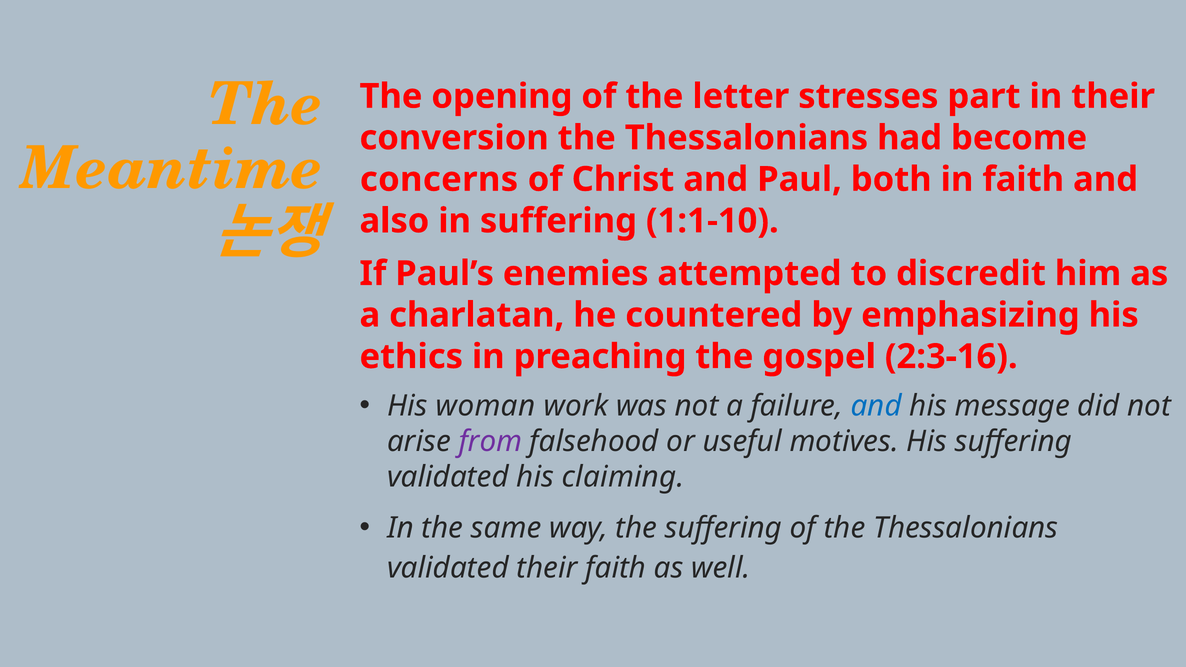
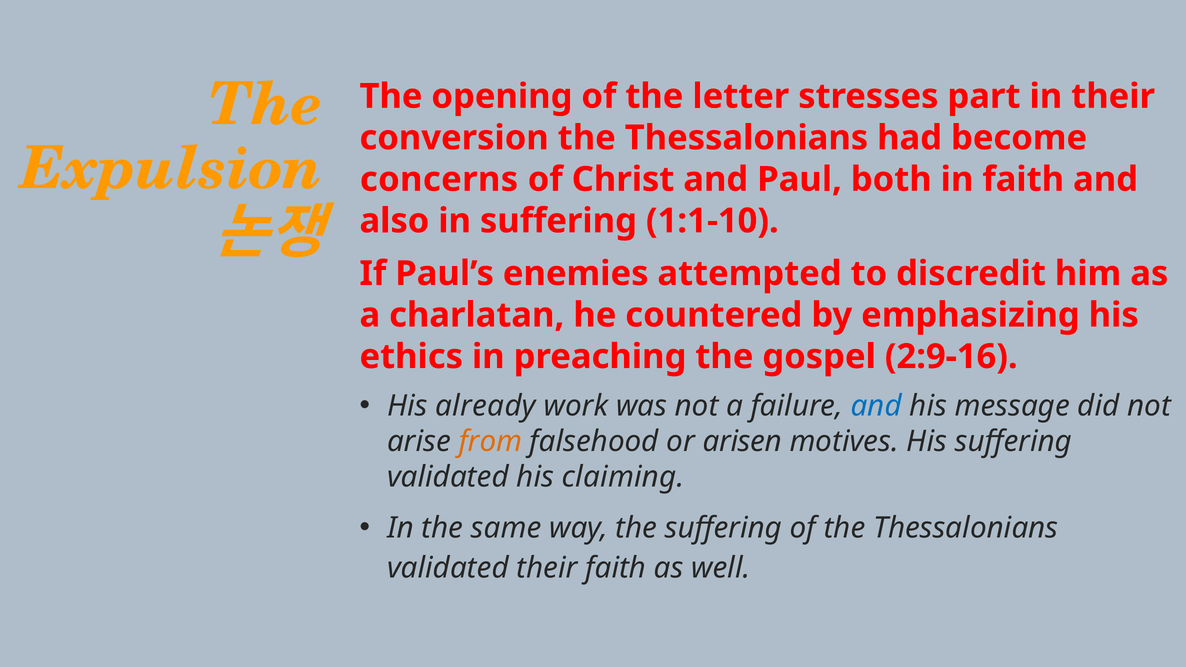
Meantime: Meantime -> Expulsion (172, 169)
2:3-16: 2:3-16 -> 2:9-16 (951, 357)
woman: woman -> already (486, 406)
from colour: purple -> orange (490, 442)
useful: useful -> arisen (742, 442)
